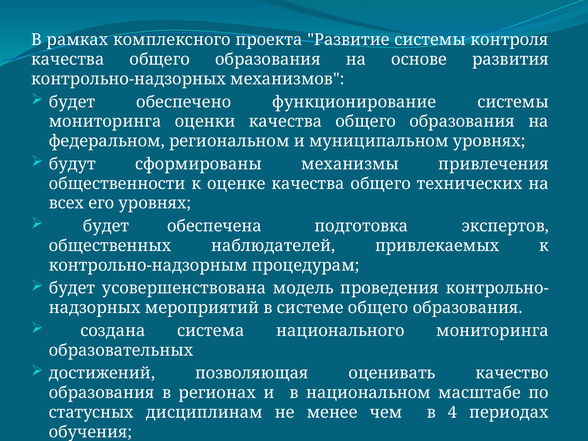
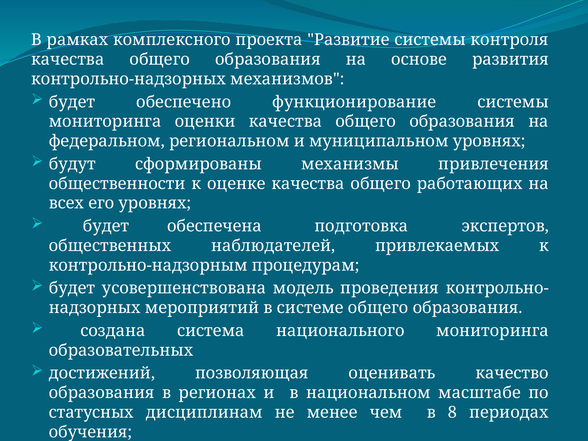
технических: технических -> работающих (470, 184)
4: 4 -> 8 (453, 412)
